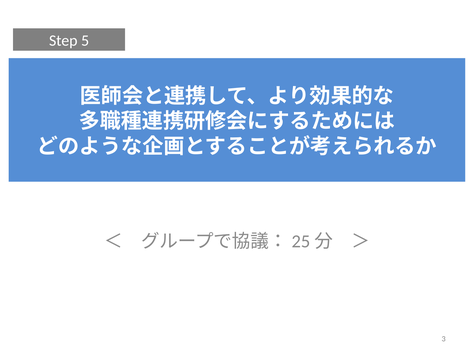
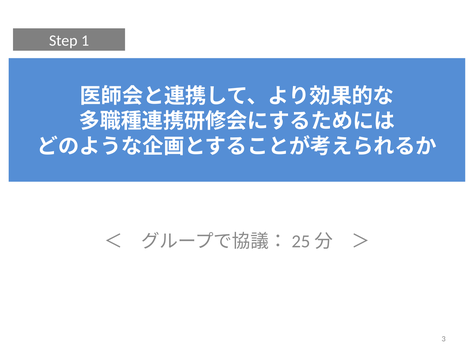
5: 5 -> 1 (85, 41)
